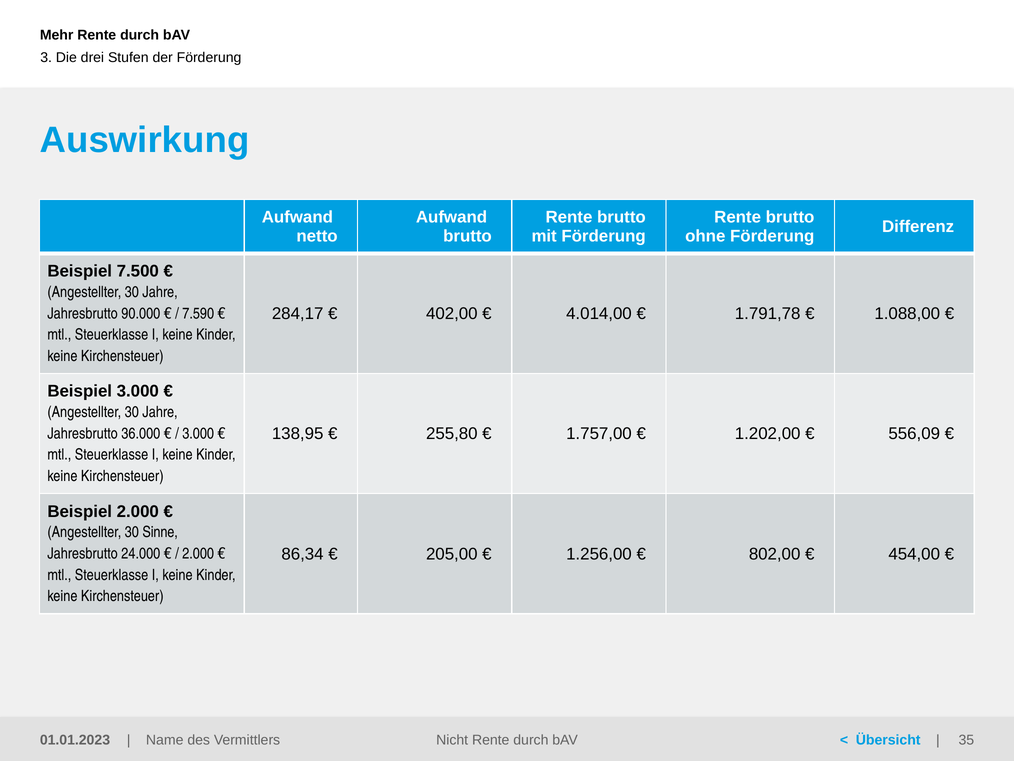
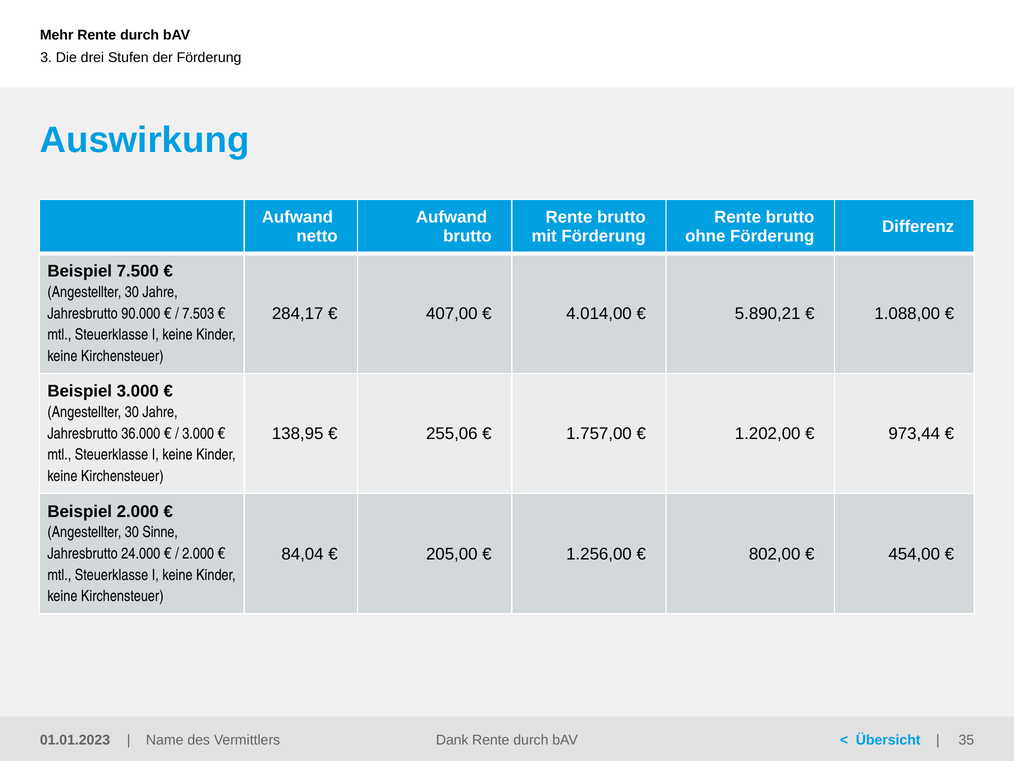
402,00: 402,00 -> 407,00 (452, 314)
1.791,78: 1.791,78 -> 5.890,21 (768, 314)
7.590: 7.590 -> 7.503 (198, 313)
255,80: 255,80 -> 255,06 (452, 434)
556,09: 556,09 -> 973,44 (914, 434)
86,34: 86,34 -> 84,04 (302, 554)
Nicht: Nicht -> Dank (452, 739)
